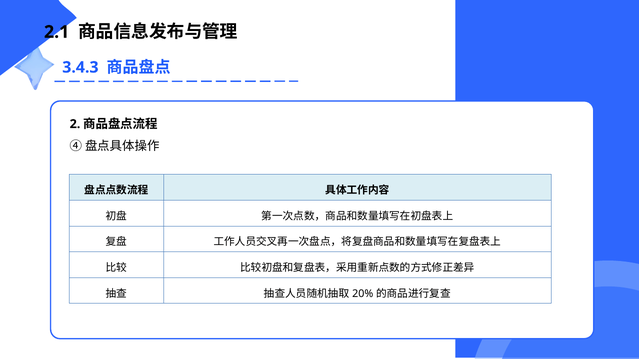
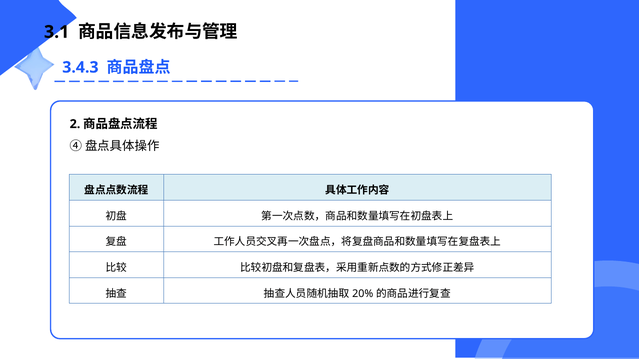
2.1: 2.1 -> 3.1 (57, 32)
